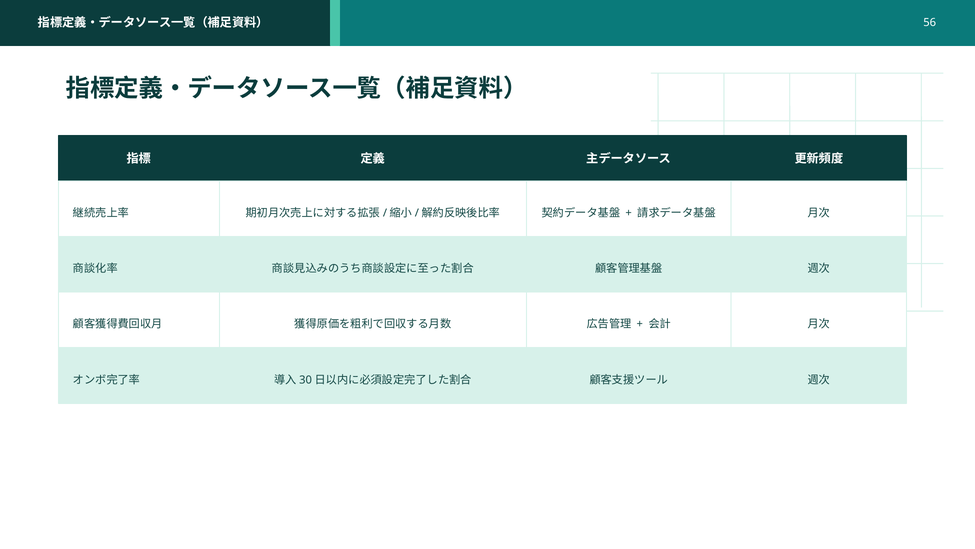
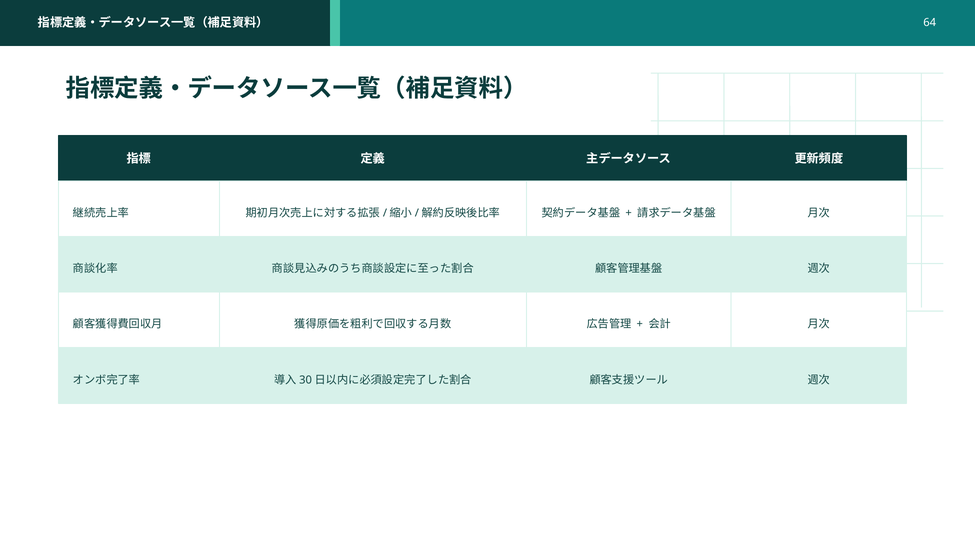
56: 56 -> 64 (930, 23)
